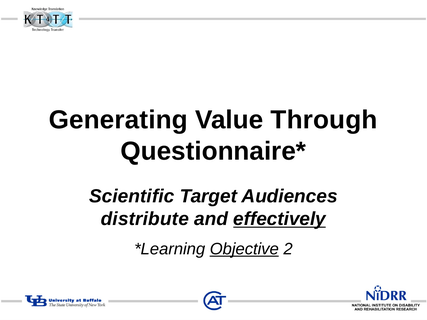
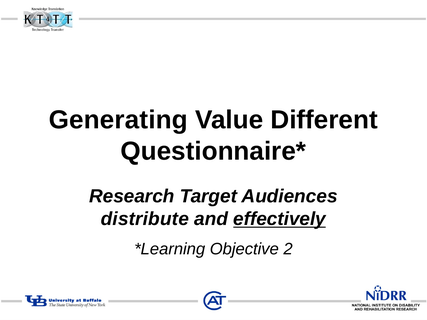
Through: Through -> Different (324, 120)
Scientific: Scientific -> Research (132, 196)
Objective underline: present -> none (244, 249)
